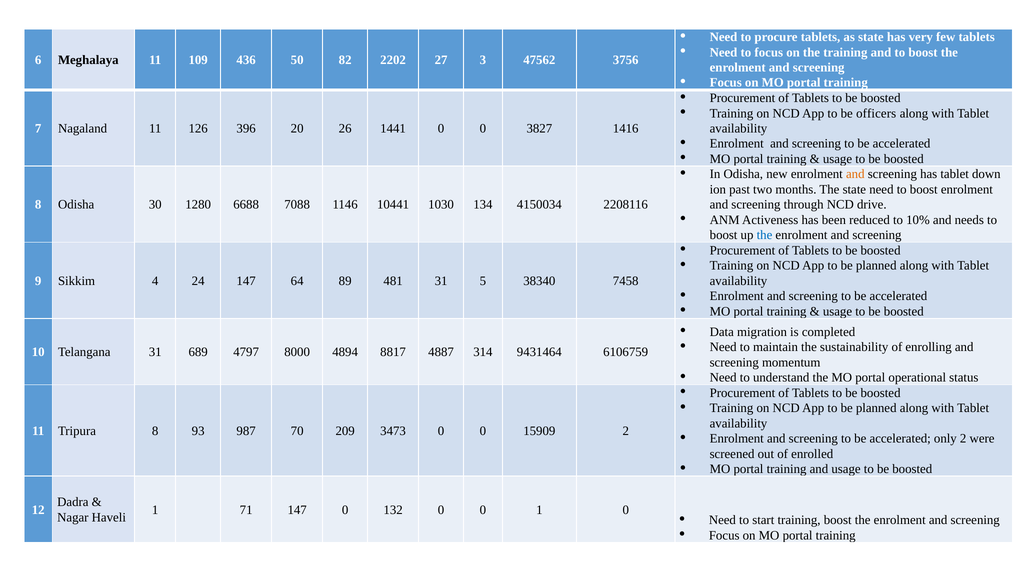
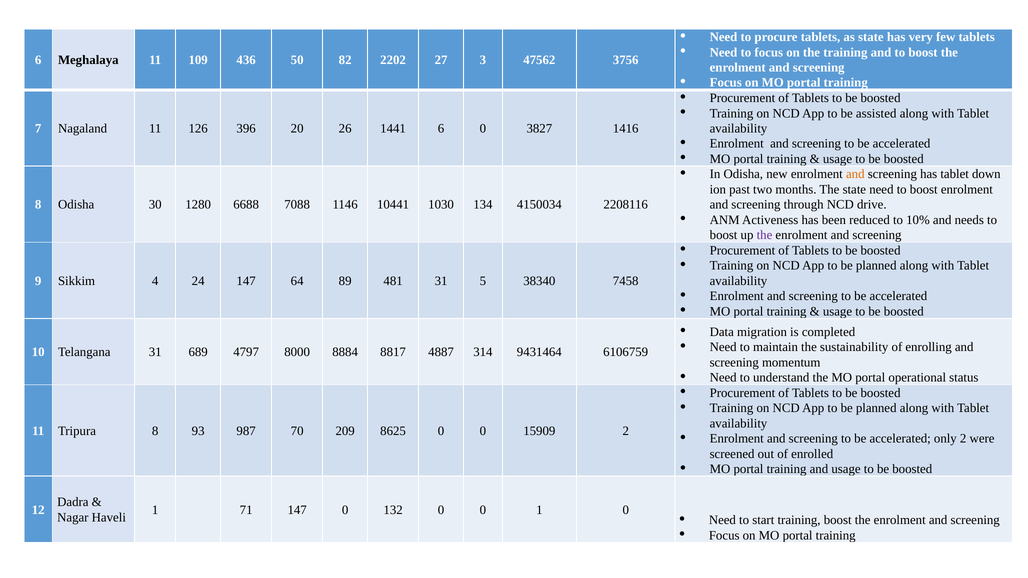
officers: officers -> assisted (876, 113)
1441 0: 0 -> 6 (441, 129)
the colour: blue -> purple (764, 235)
4894: 4894 -> 8884 (345, 352)
3473: 3473 -> 8625 (393, 431)
